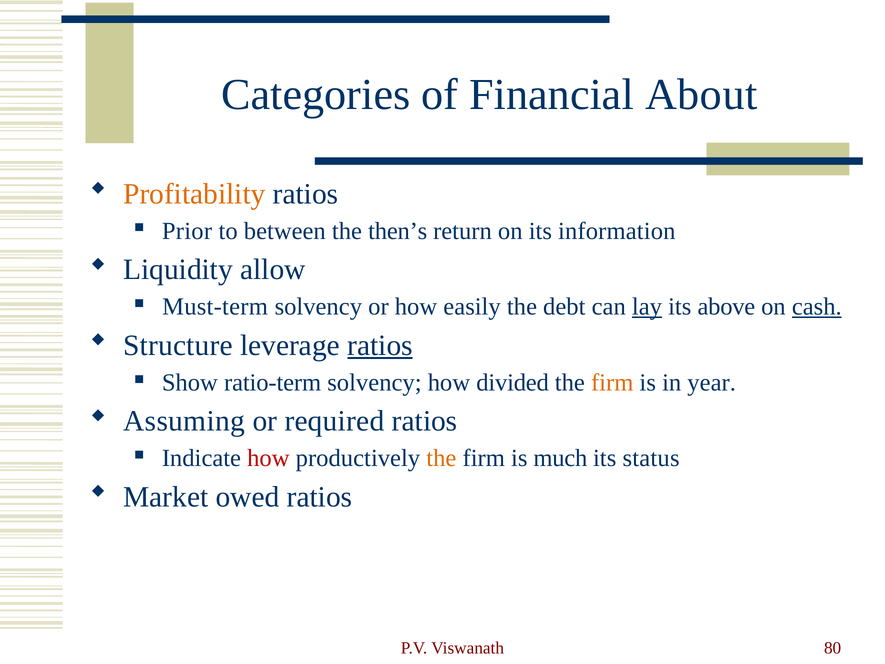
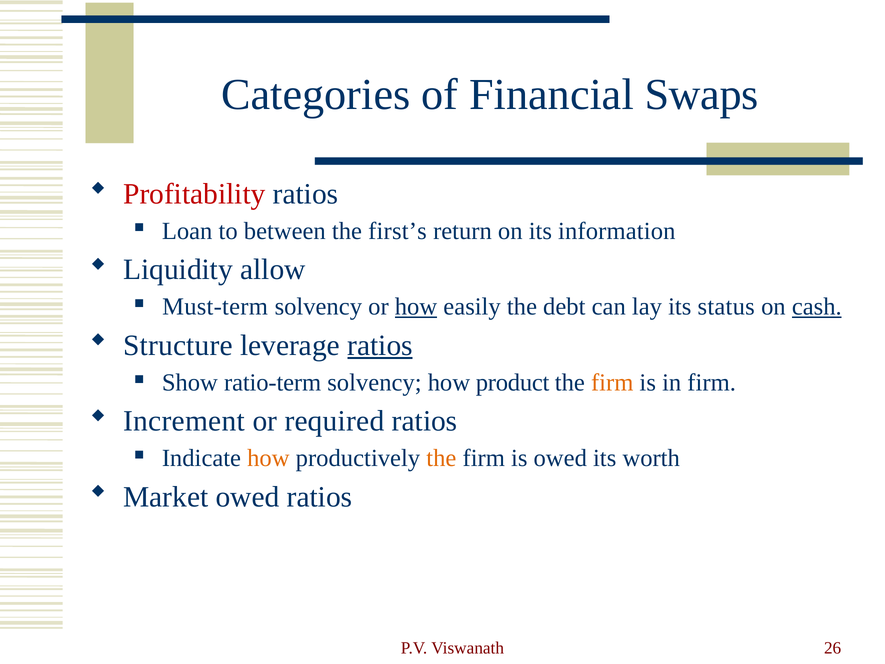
About: About -> Swaps (702, 95)
Profitability colour: orange -> red (194, 194)
Prior: Prior -> Loan (187, 231)
then’s: then’s -> first’s (397, 231)
how underline: none -> present (416, 307)
lay underline: present -> none (647, 307)
above: above -> status (726, 307)
divided: divided -> product (513, 382)
in year: year -> firm (712, 382)
Assuming: Assuming -> Increment (184, 421)
how colour: red -> orange (268, 458)
is much: much -> owed (560, 458)
status: status -> worth (651, 458)
80: 80 -> 26 (833, 648)
